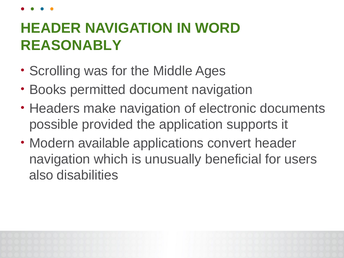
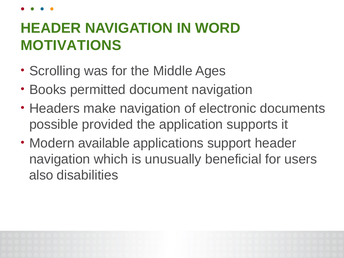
REASONABLY: REASONABLY -> MOTIVATIONS (71, 45)
convert: convert -> support (229, 143)
